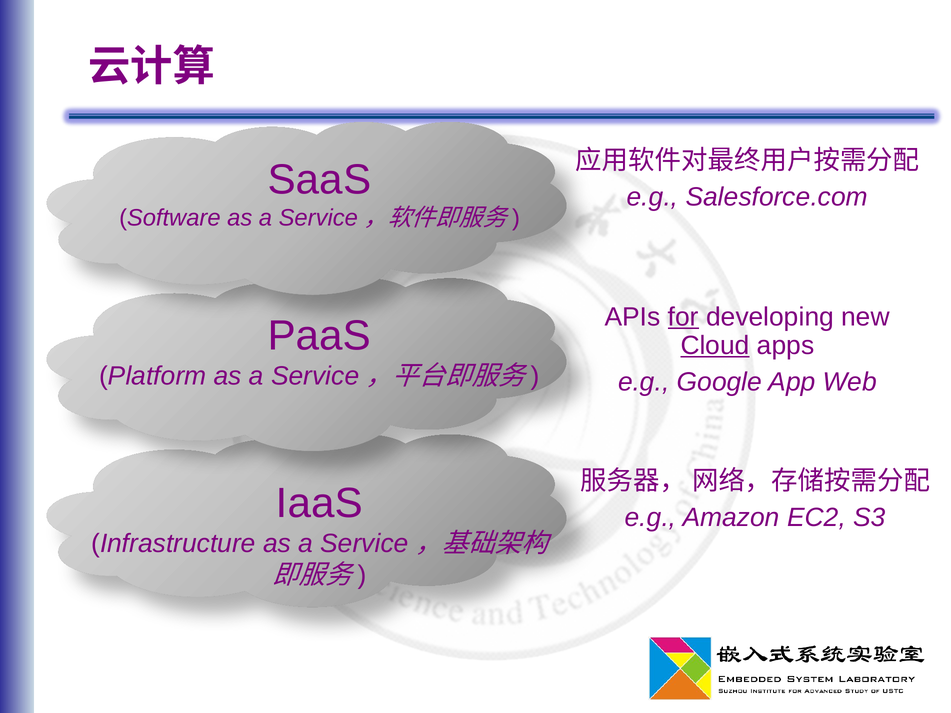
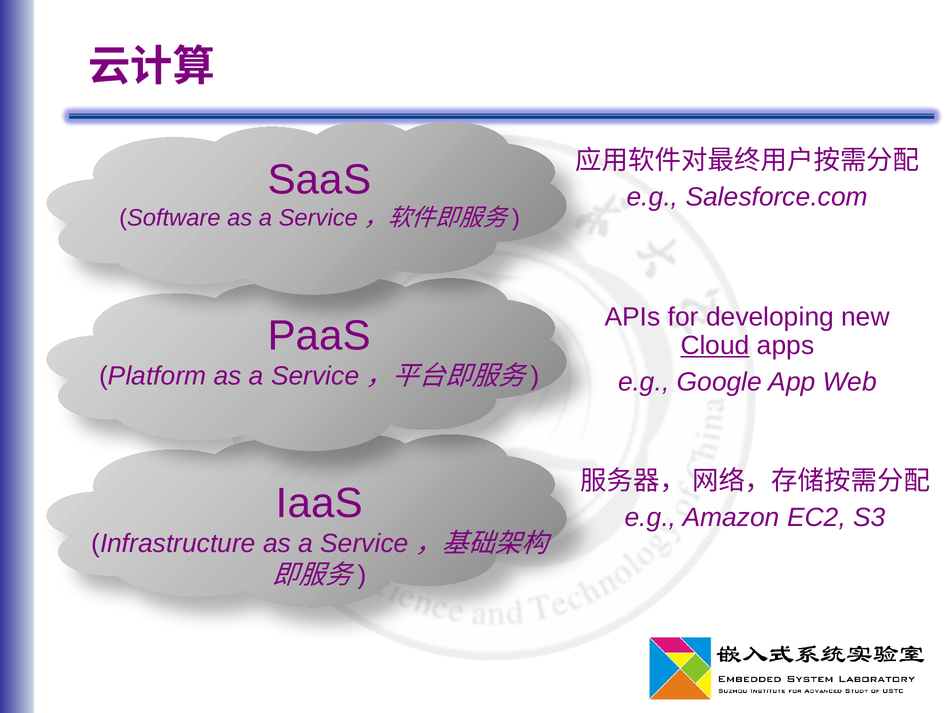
for underline: present -> none (683, 317)
